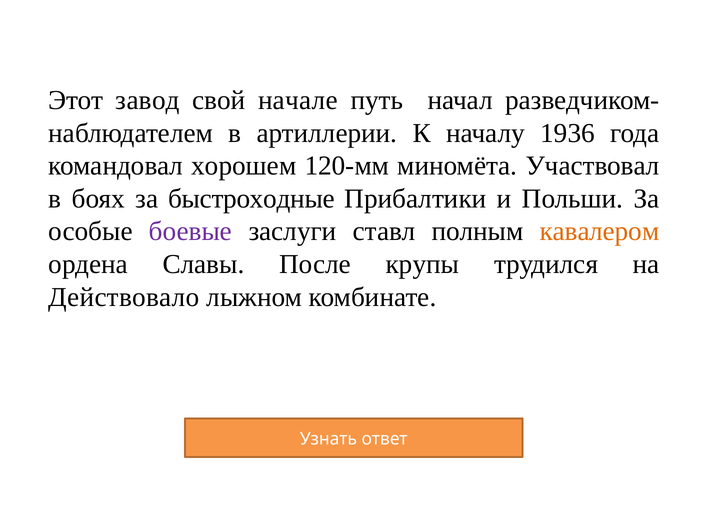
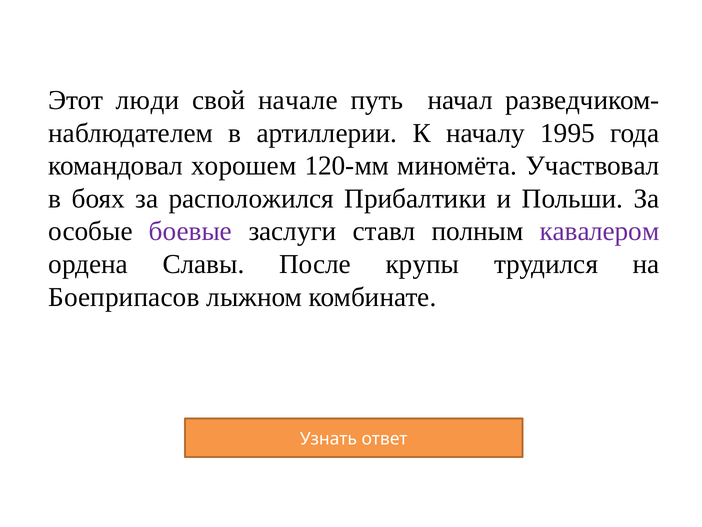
завод: завод -> люди (148, 100)
1936: 1936 -> 1995 (568, 133)
быстроходные: быстроходные -> расположился (251, 198)
кавалером colour: orange -> purple (599, 231)
Действовало: Действовало -> Боеприпасов (124, 297)
